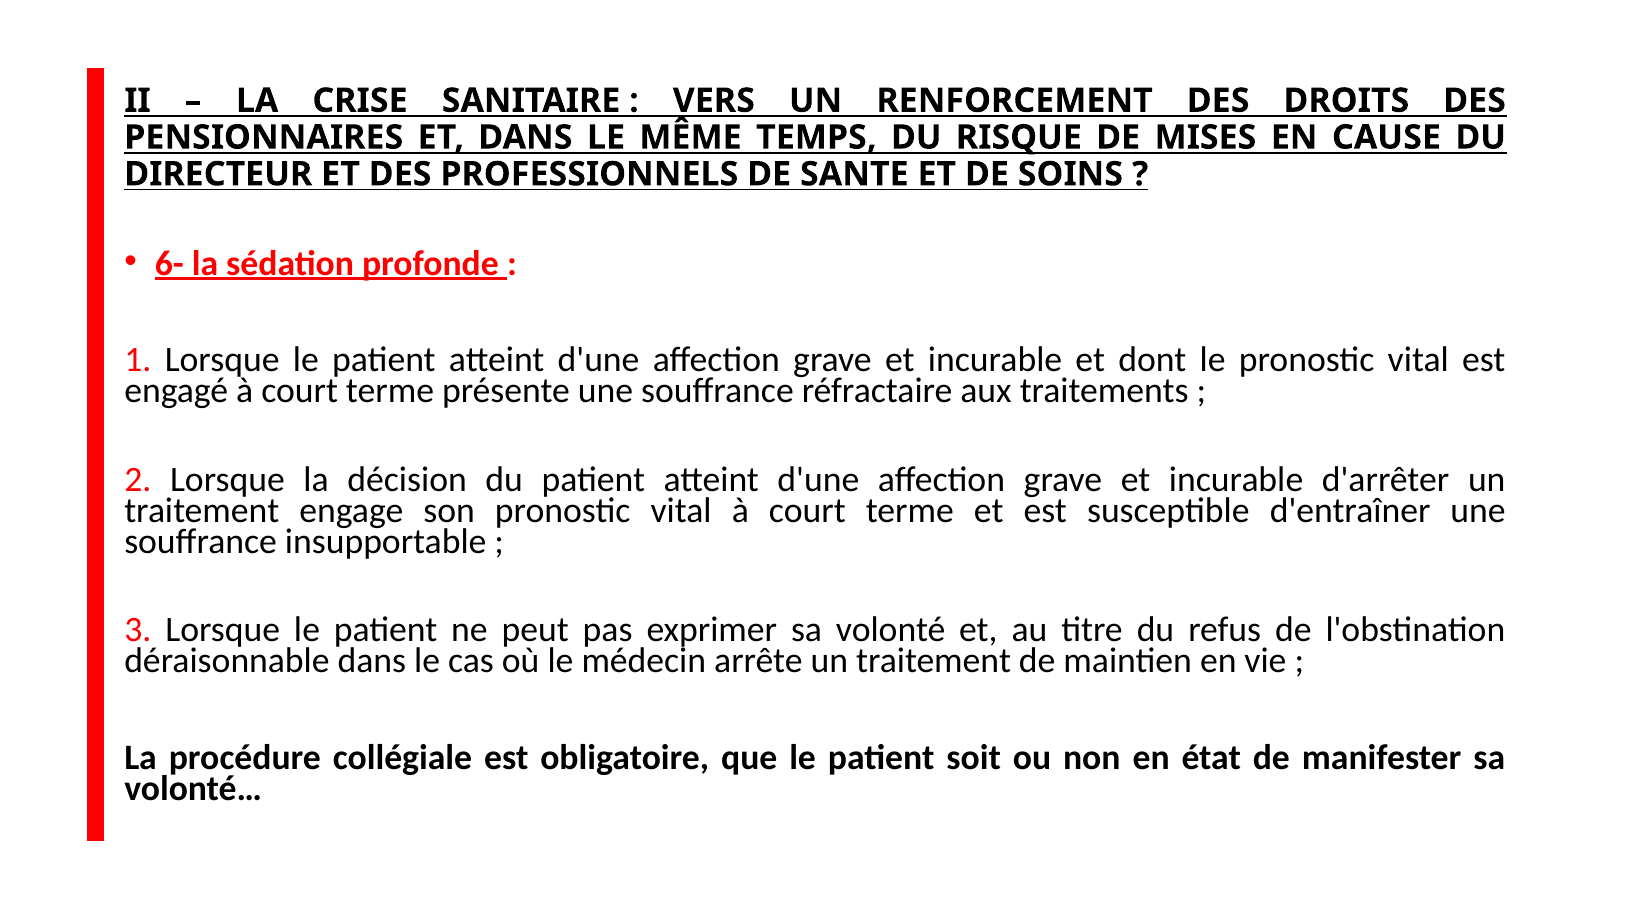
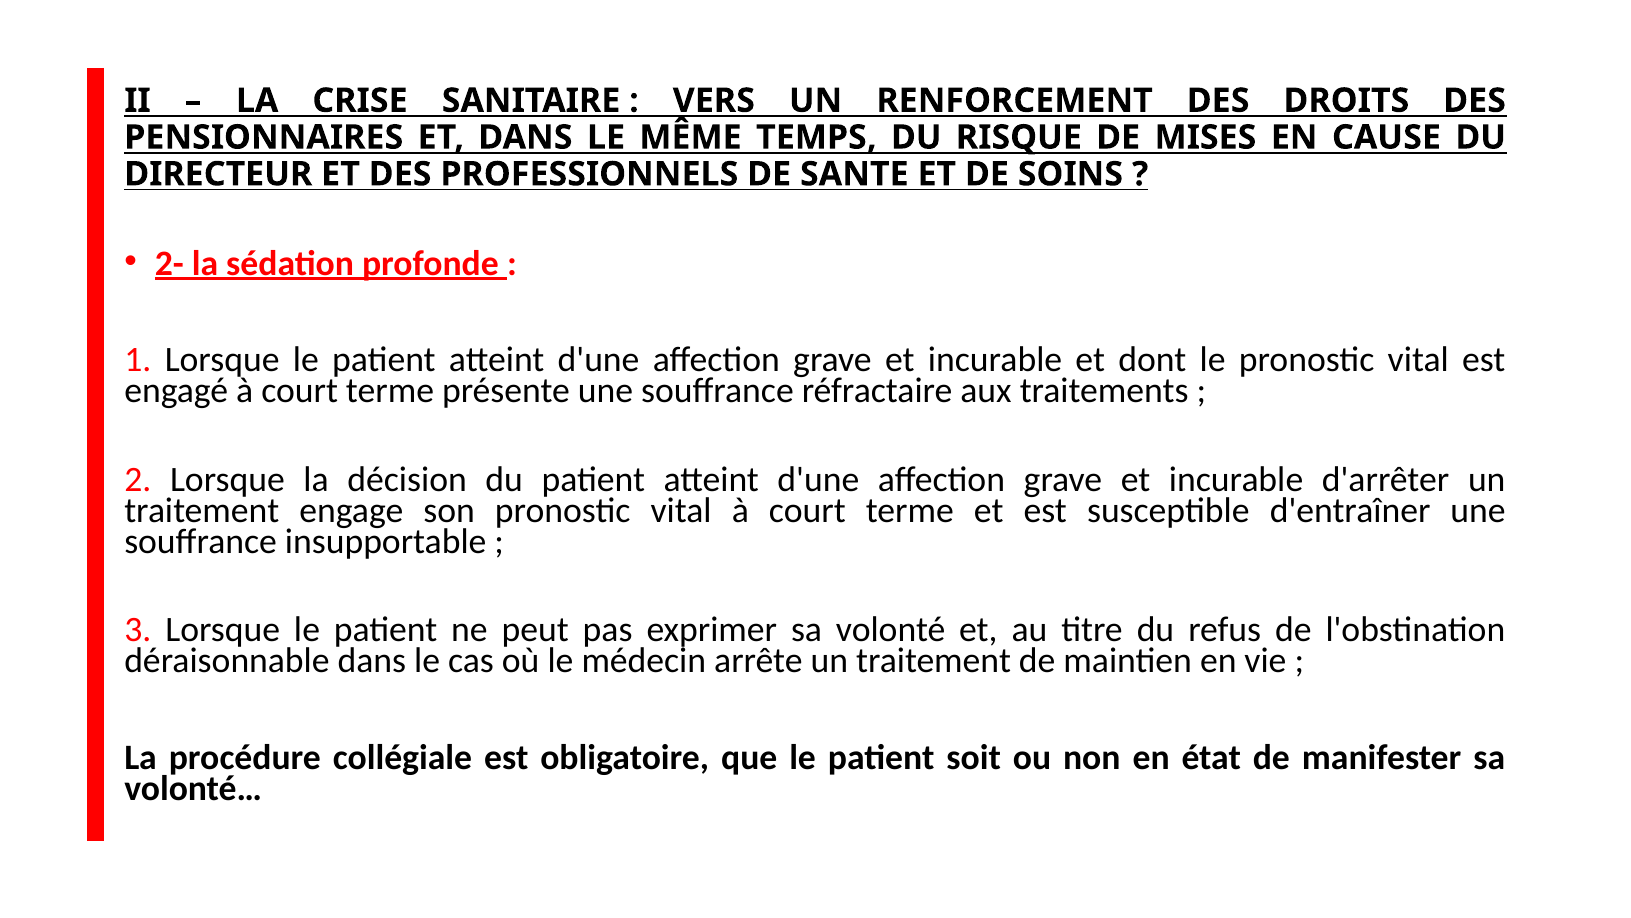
6-: 6- -> 2- (169, 263)
